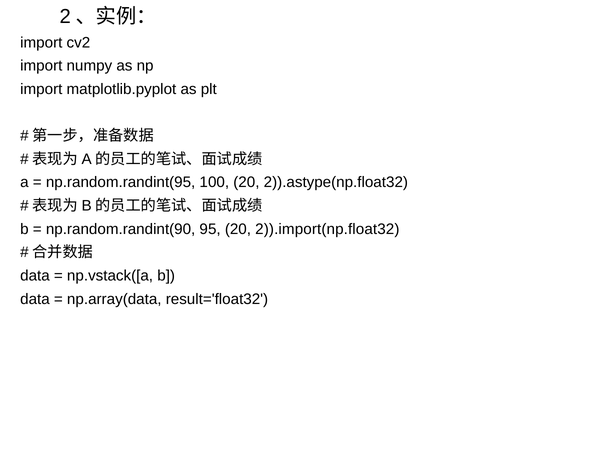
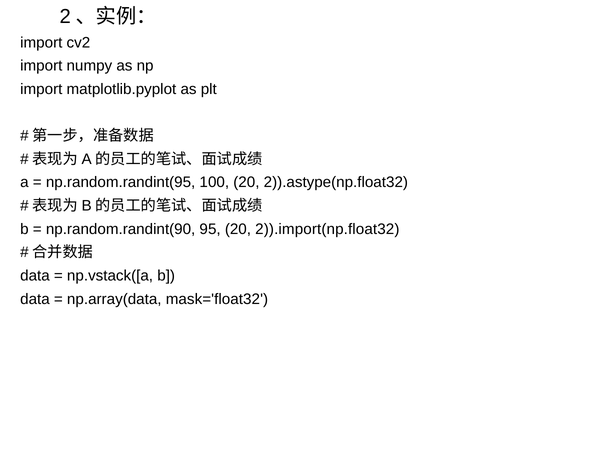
result='float32: result='float32 -> mask='float32 (217, 299)
